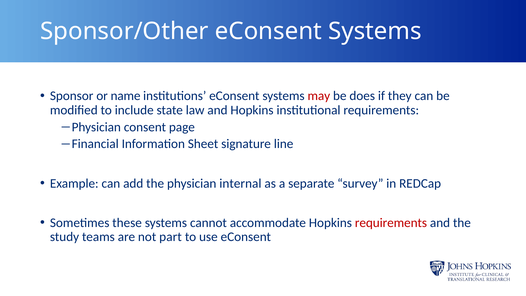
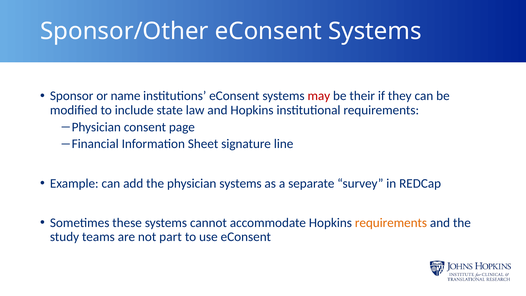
does: does -> their (362, 96)
physician internal: internal -> systems (240, 183)
requirements colour: red -> orange (391, 223)
